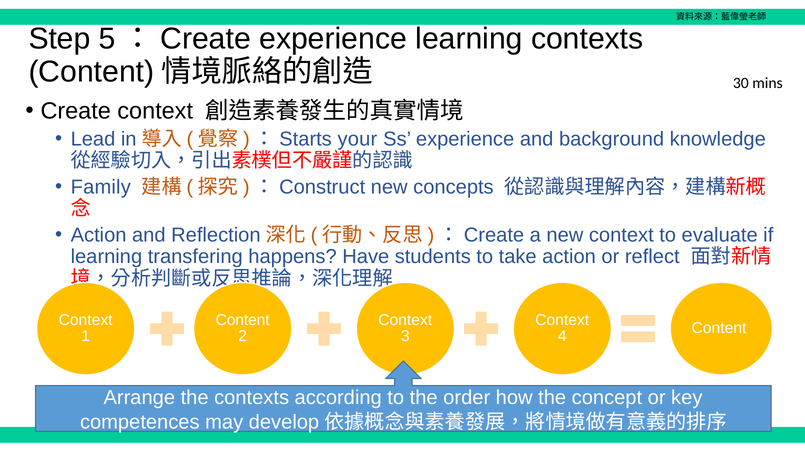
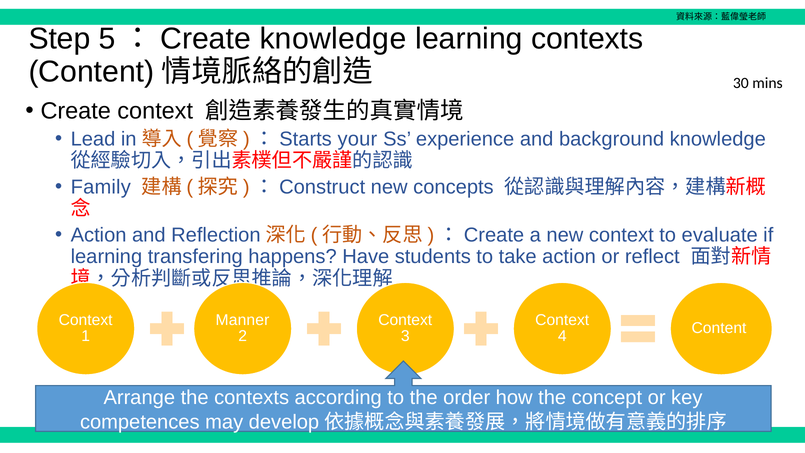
Create experience: experience -> knowledge (333, 39)
Content: Content -> Manner (242, 320)
